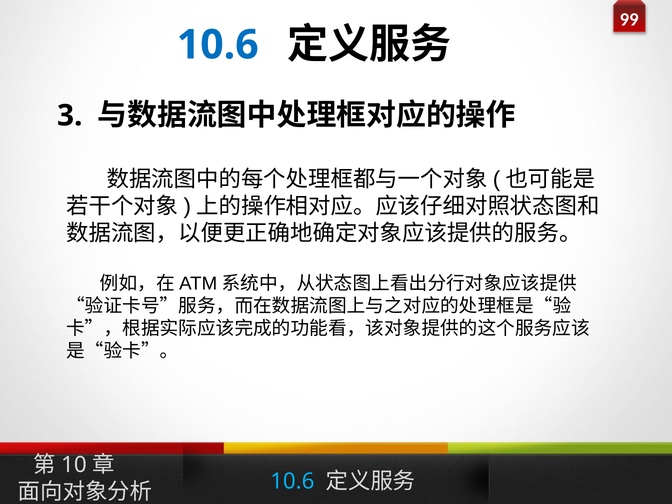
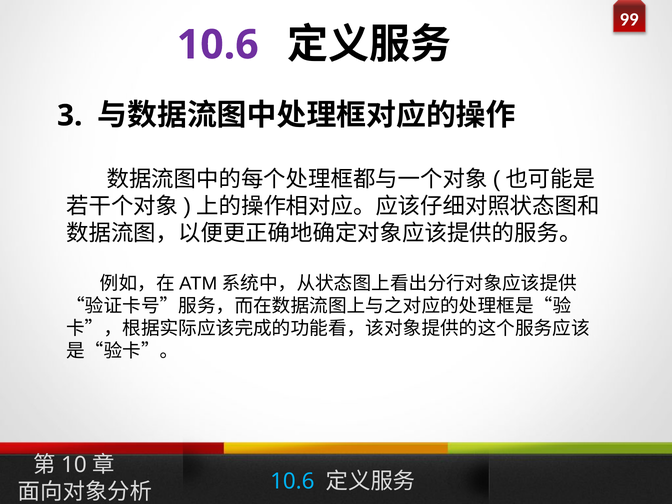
10.6 colour: blue -> purple (218, 45)
